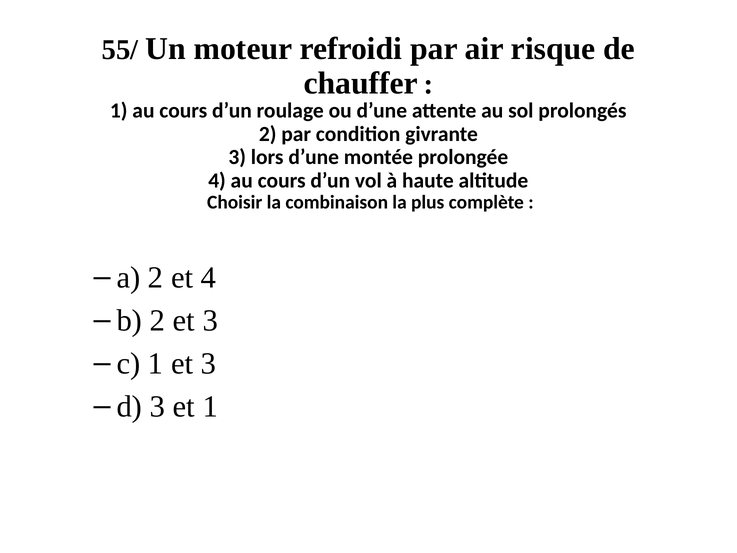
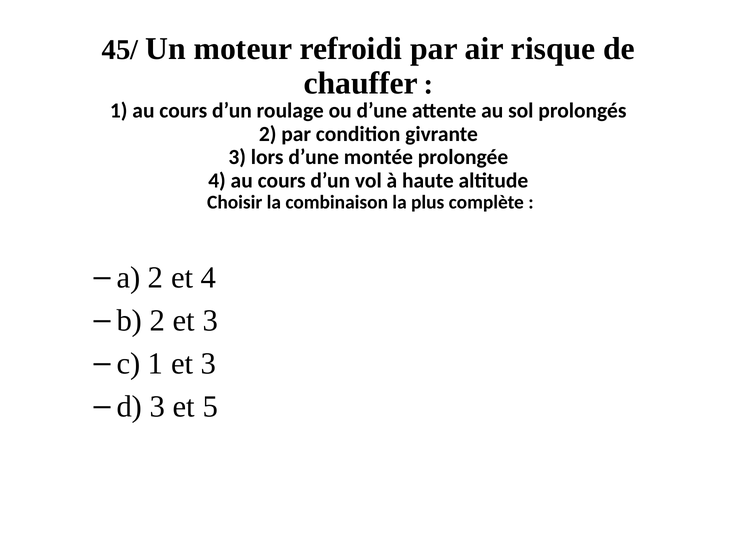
55/: 55/ -> 45/ (120, 50)
et 1: 1 -> 5 (210, 406)
